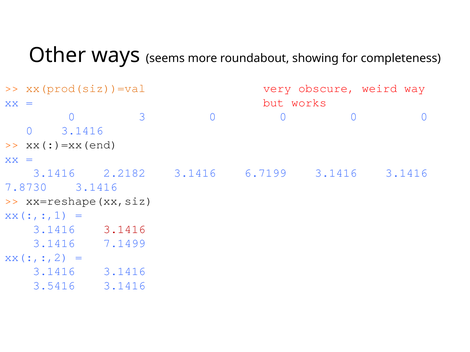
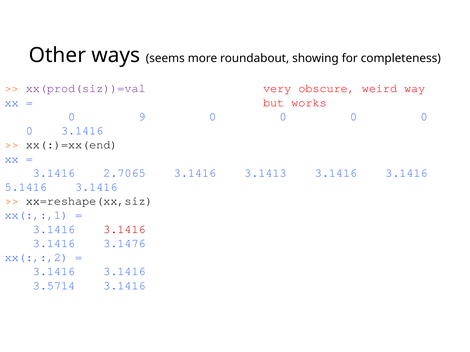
xx(prod(siz))=val colour: orange -> purple (86, 89)
3: 3 -> 9 (142, 117)
2.2182: 2.2182 -> 2.7065 (124, 173)
6.7199: 6.7199 -> 3.1413 (265, 173)
7.8730: 7.8730 -> 5.1416 (26, 187)
7.1499: 7.1499 -> 3.1476 (124, 244)
3.5416: 3.5416 -> 3.5714 (54, 286)
